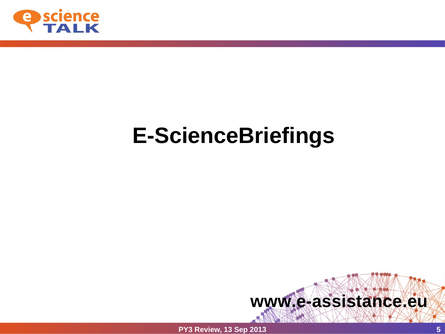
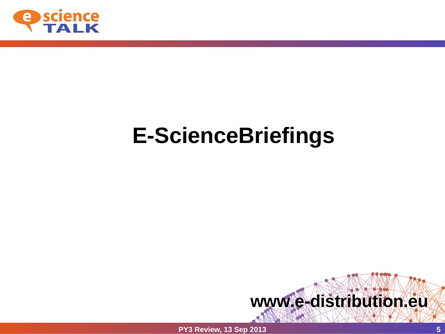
www.e-assistance.eu: www.e-assistance.eu -> www.e-distribution.eu (339, 301)
